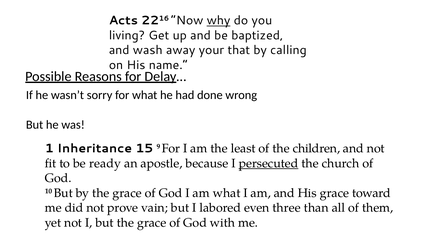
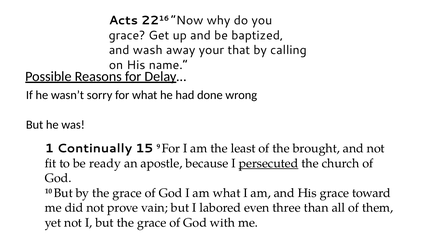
why underline: present -> none (219, 21)
living: living -> grace (127, 35)
Inheritance: Inheritance -> Continually (95, 148)
children: children -> brought (316, 148)
